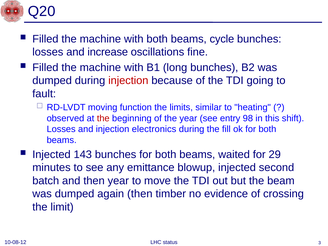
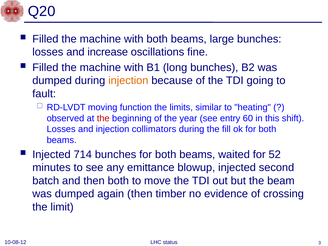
cycle: cycle -> large (222, 39)
injection colour: red -> orange (128, 81)
98: 98 -> 60 (248, 118)
electronics: electronics -> collimators (154, 129)
143: 143 -> 714 (83, 155)
29: 29 -> 52 (275, 155)
then year: year -> both (118, 181)
